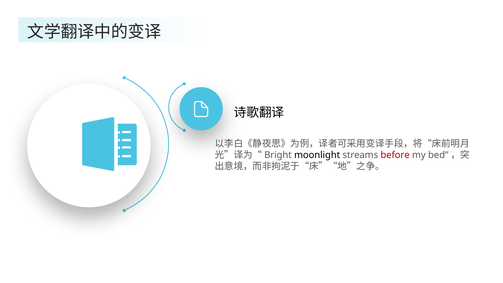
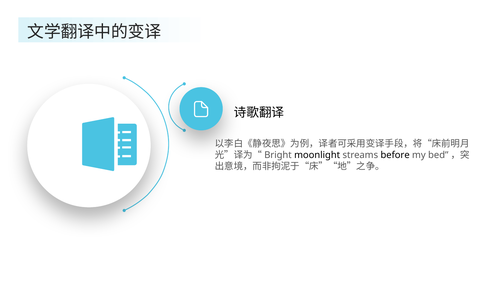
before colour: red -> black (395, 155)
